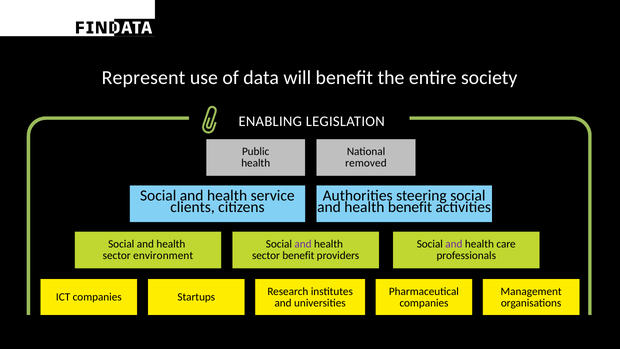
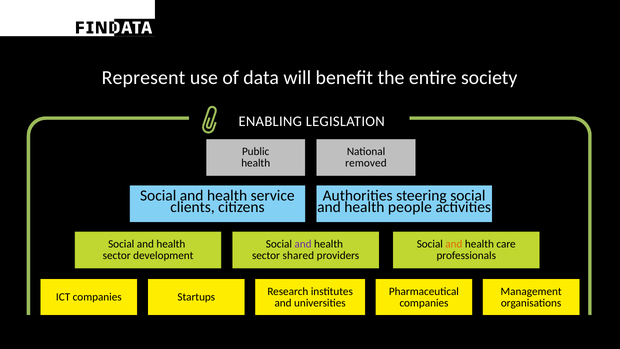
health benefit: benefit -> people (410, 207)
and colour: purple -> orange (454, 244)
environment: environment -> development (163, 256)
sector benefit: benefit -> shared (298, 256)
